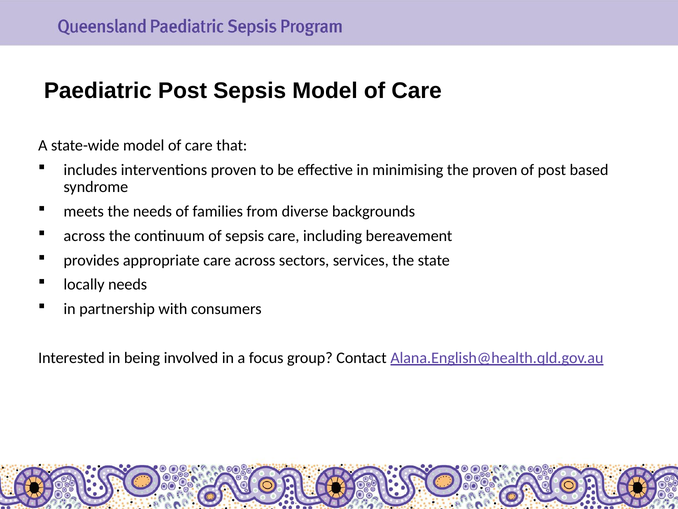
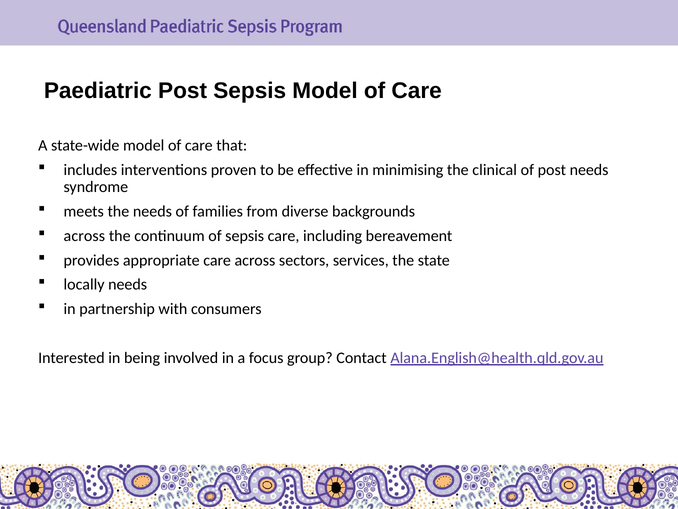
the proven: proven -> clinical (495, 170)
post based: based -> needs (589, 170)
